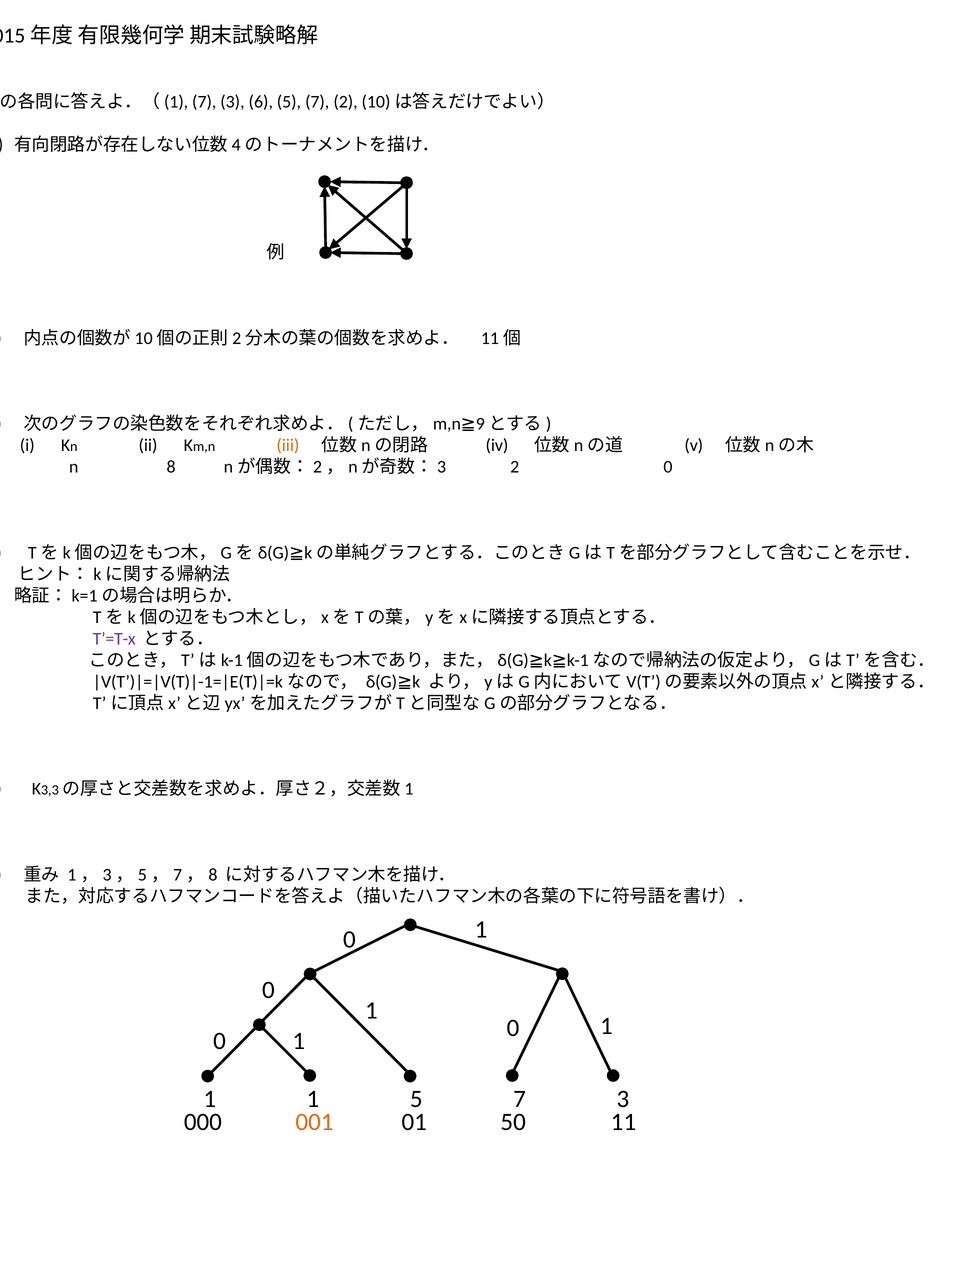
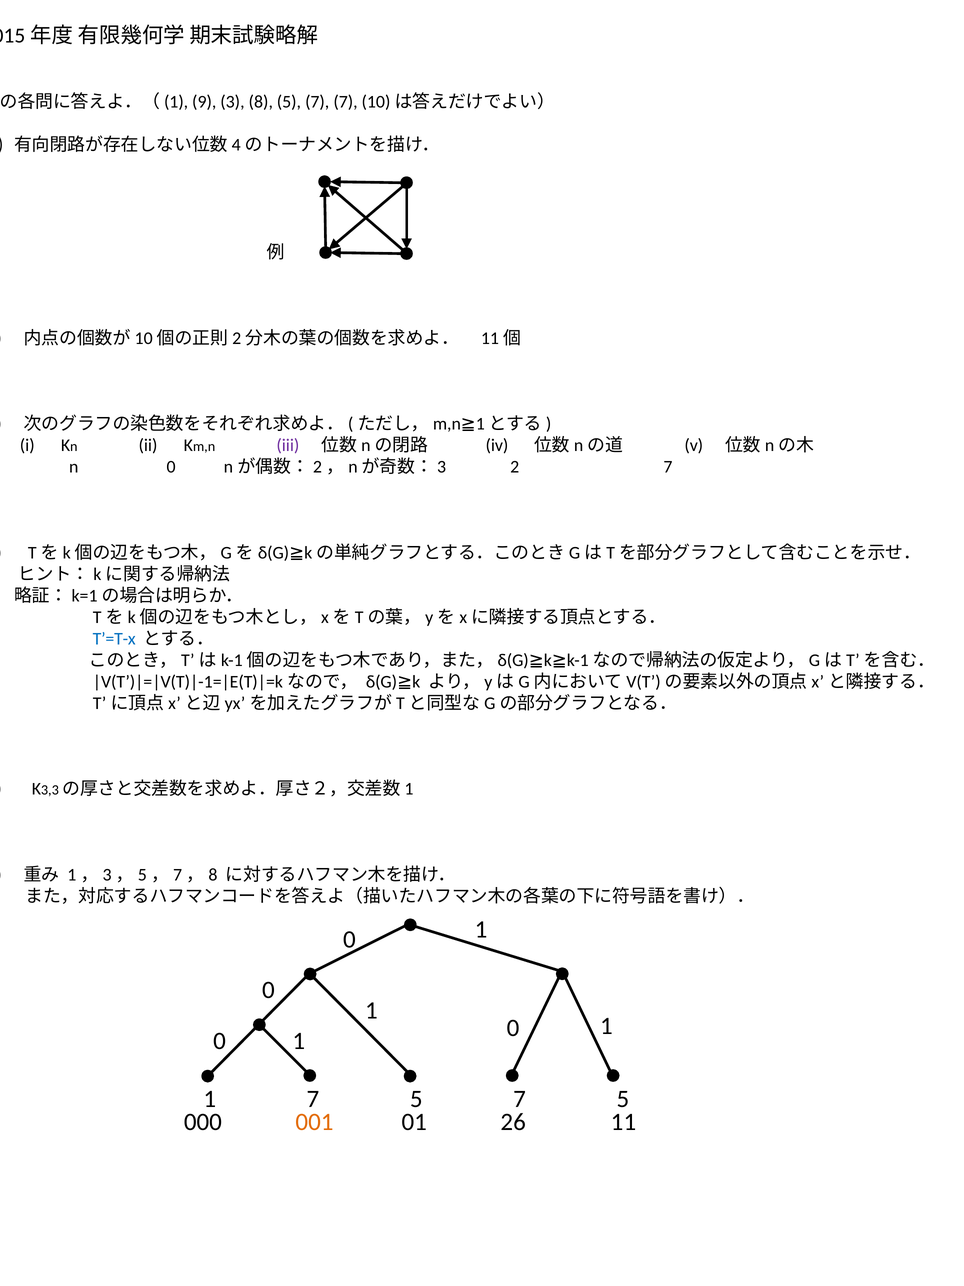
7: 7 -> 9 (204, 102)
3 6: 6 -> 8 (261, 102)
7 2: 2 -> 7 (345, 102)
9: 9 -> 1 (480, 424)
iii colour: orange -> purple (288, 445)
n 8: 8 -> 0 (171, 467)
2 0: 0 -> 7 (668, 467)
T’=T-x colour: purple -> blue (114, 638)
1: 1 -> 7 (313, 1098)
5 7 3: 3 -> 5 (623, 1098)
50: 50 -> 26 (513, 1121)
